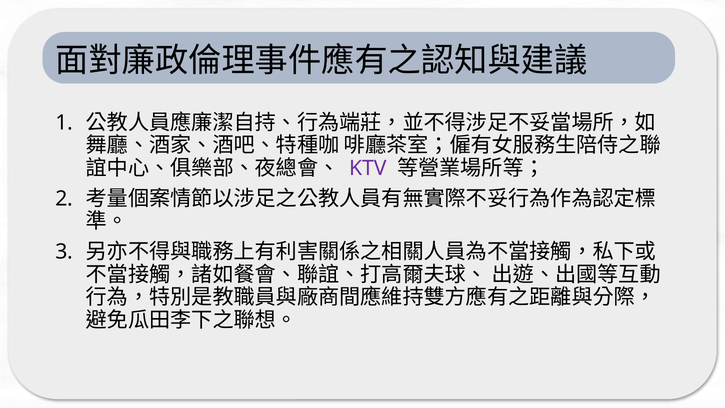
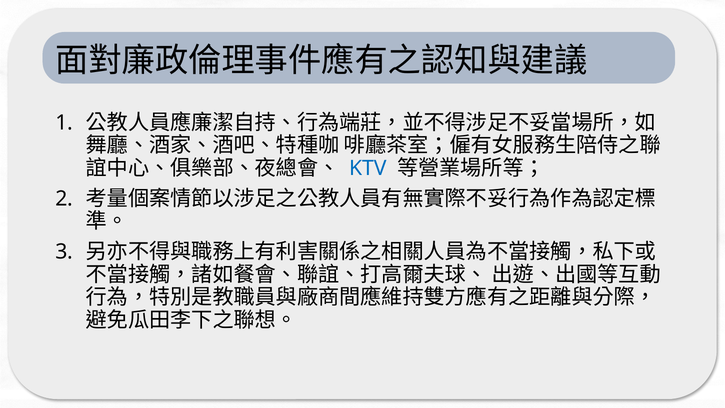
KTV colour: purple -> blue (368, 168)
